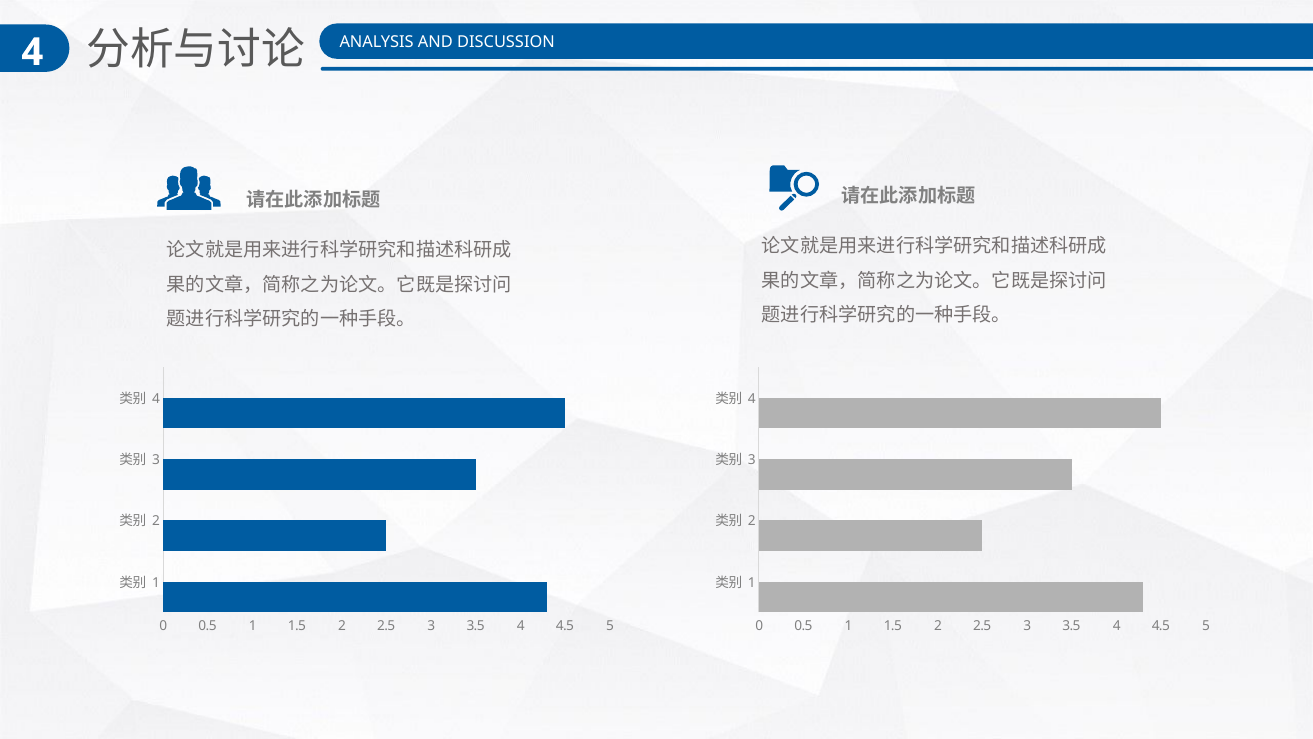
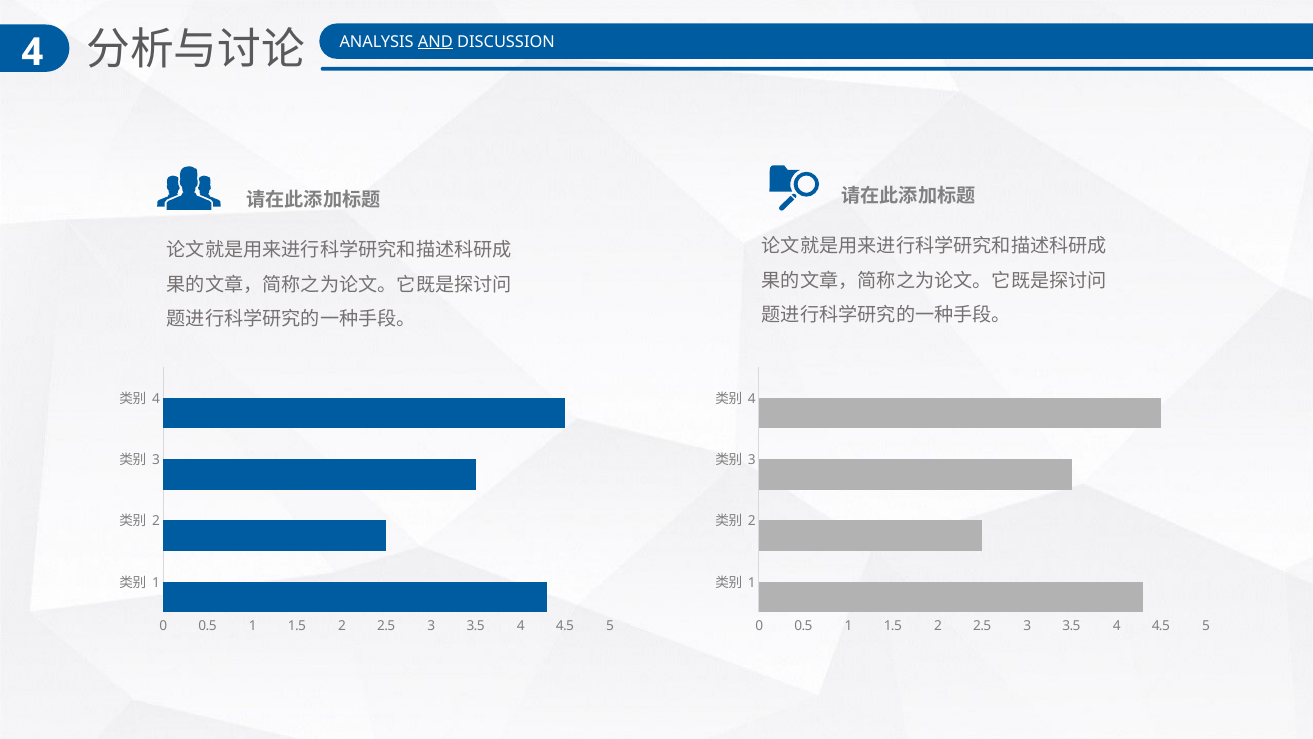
AND underline: none -> present (435, 42)
